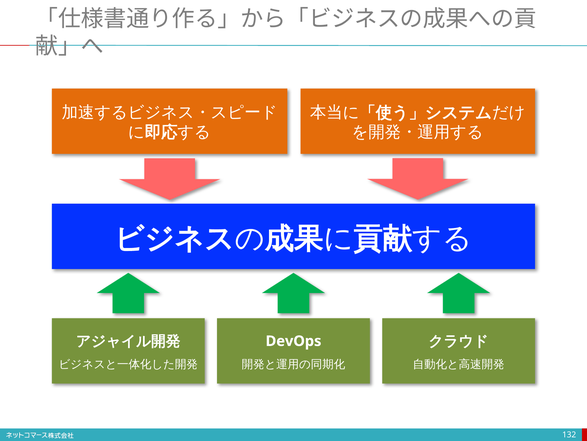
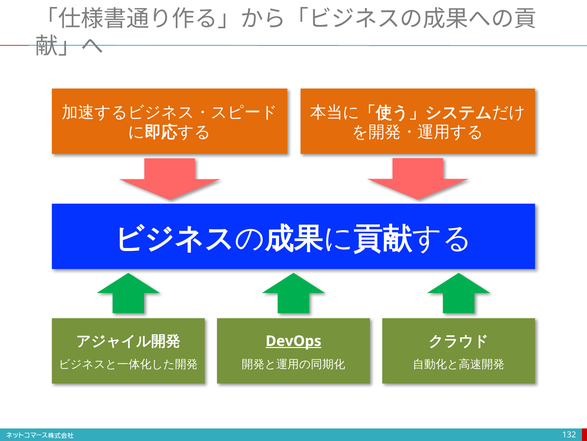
DevOps underline: none -> present (294, 341)
